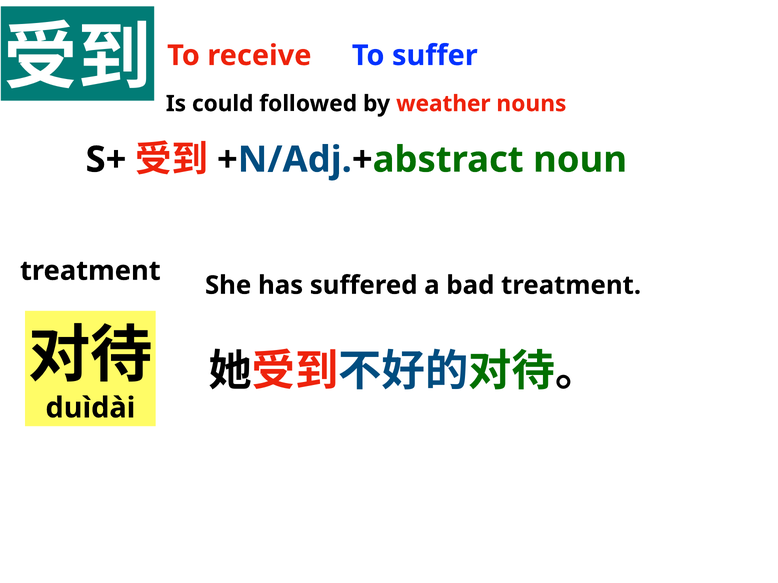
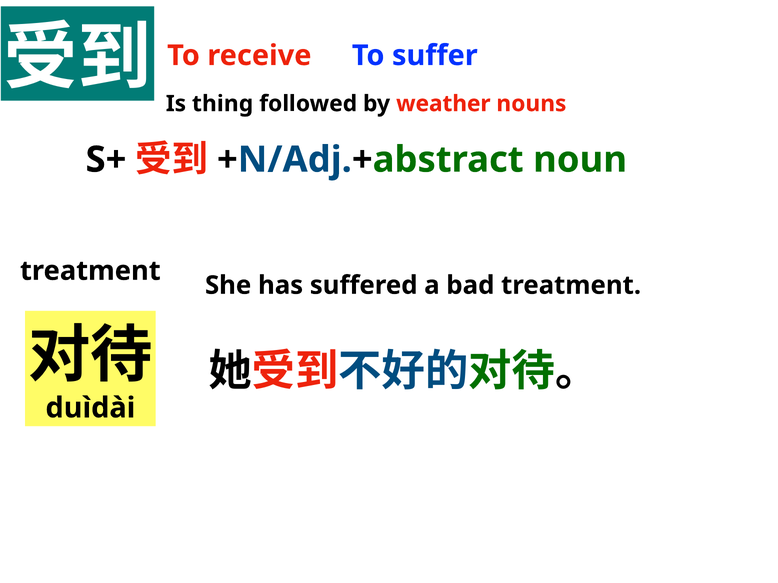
could: could -> thing (223, 104)
